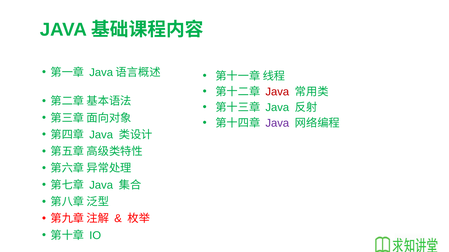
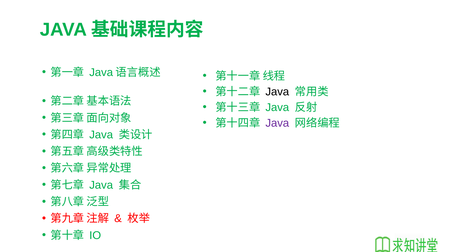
Java colour: red -> black (277, 92)
